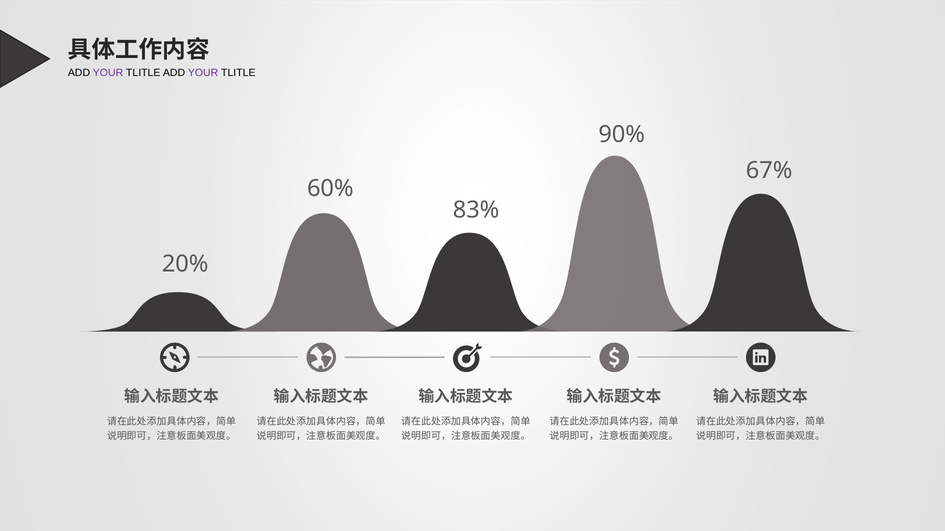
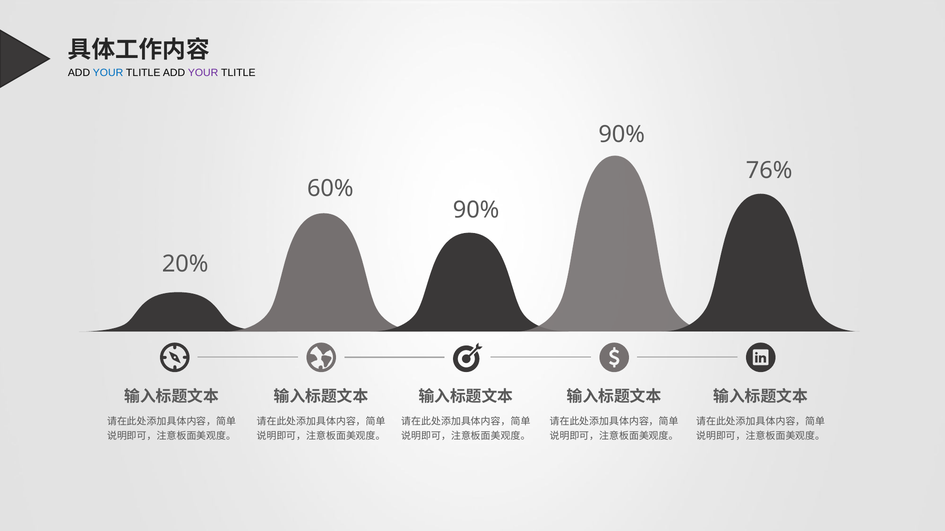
YOUR colour: purple -> blue (108, 73)
67%: 67% -> 76% (769, 171)
83%: 83% -> 90% (476, 210)
